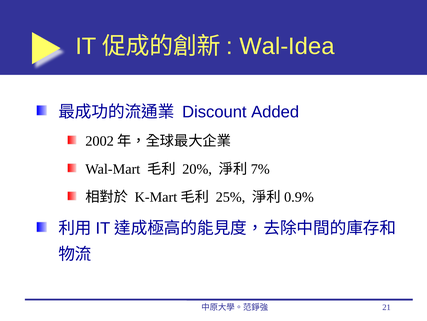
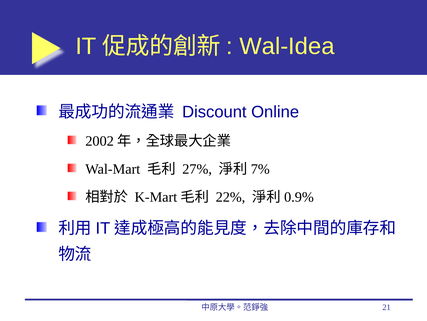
Added: Added -> Online (275, 112)
20%: 20% -> 27% (197, 169)
25%: 25% -> 22% (230, 197)
